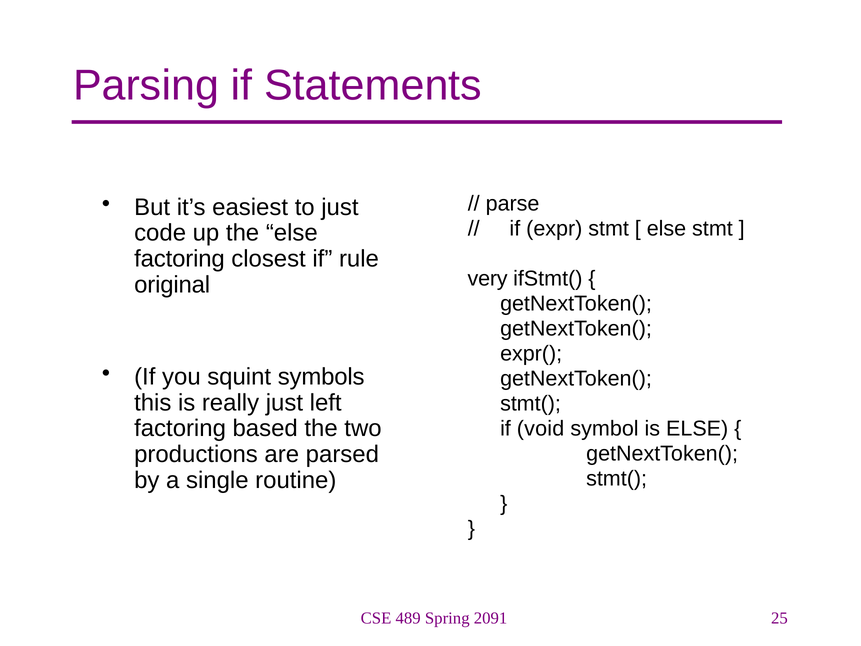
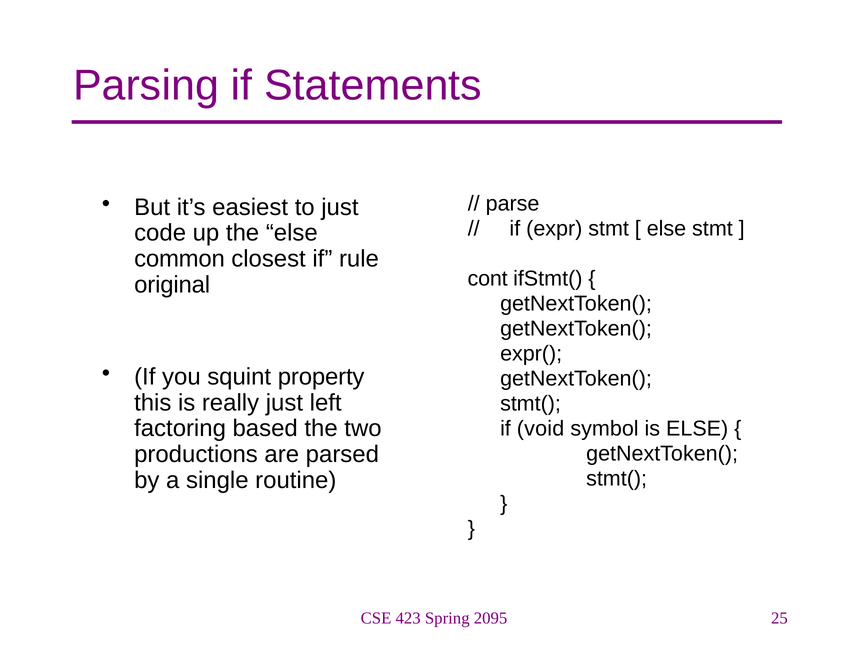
factoring: factoring -> common (180, 259)
very: very -> cont (488, 279)
symbols: symbols -> property (321, 377)
489: 489 -> 423 (408, 618)
2091: 2091 -> 2095 (491, 618)
